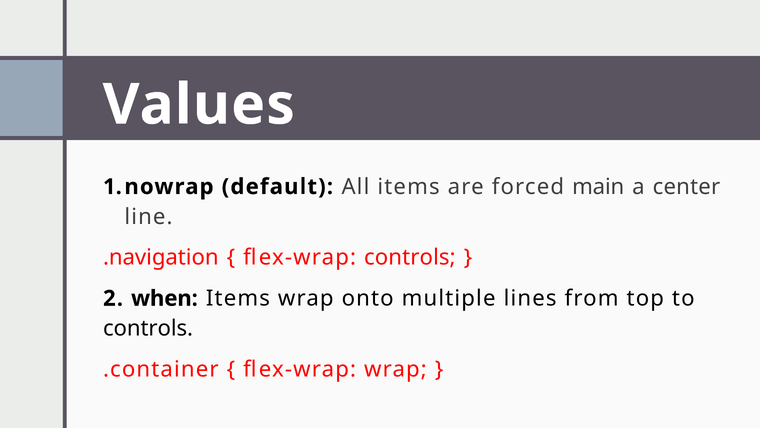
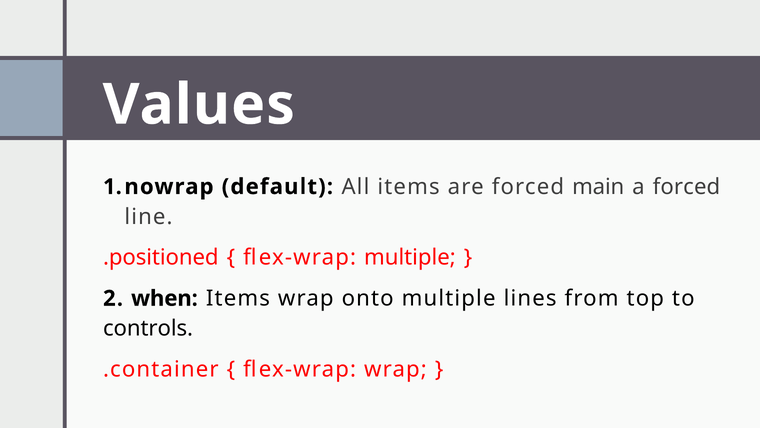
a center: center -> forced (686, 187)
.navigation: .navigation -> .positioned (161, 257)
flex-wrap controls: controls -> multiple (410, 257)
